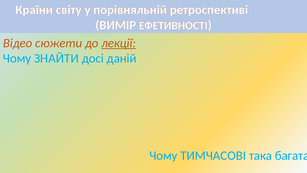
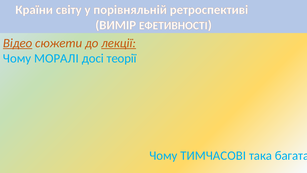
Відео underline: none -> present (18, 43)
ЗНАЙТИ: ЗНАЙТИ -> МОРАЛІ (56, 58)
даній: даній -> теорії (122, 58)
